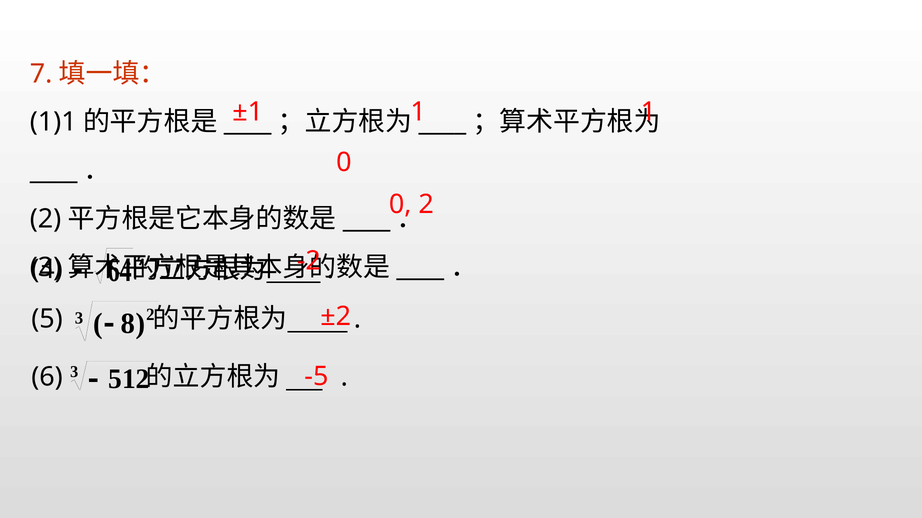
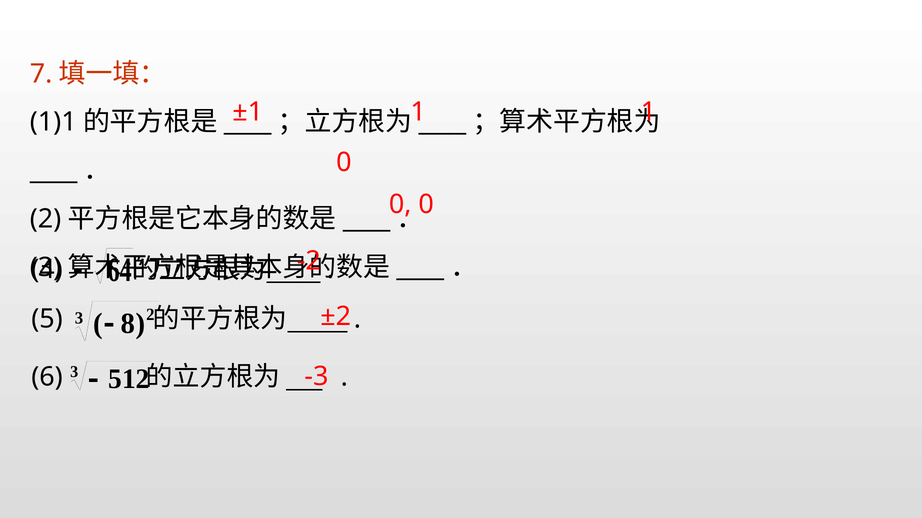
2: 2 -> 0 (426, 205)
-5: -5 -> -3 (316, 377)
